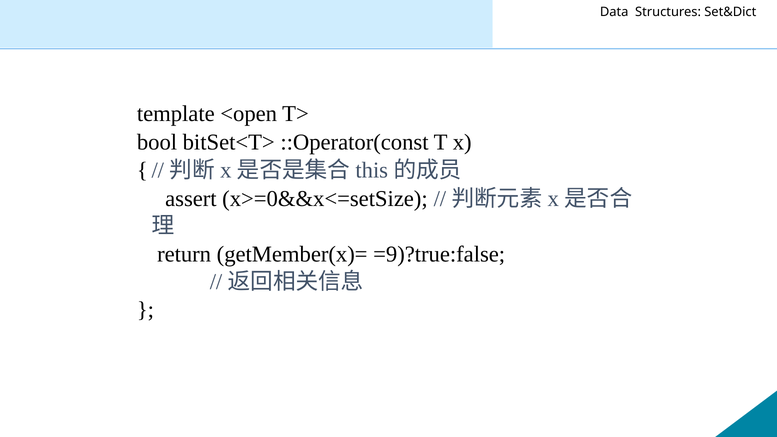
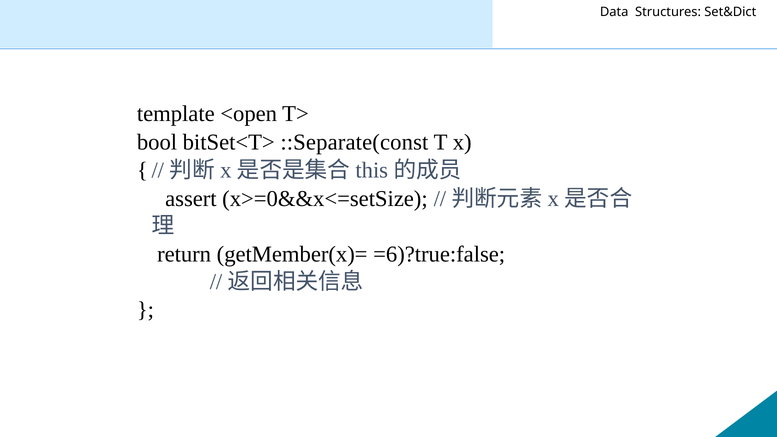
::Operator(const: ::Operator(const -> ::Separate(const (354, 142)
=9)?true:false: =9)?true:false -> =6)?true:false (439, 254)
